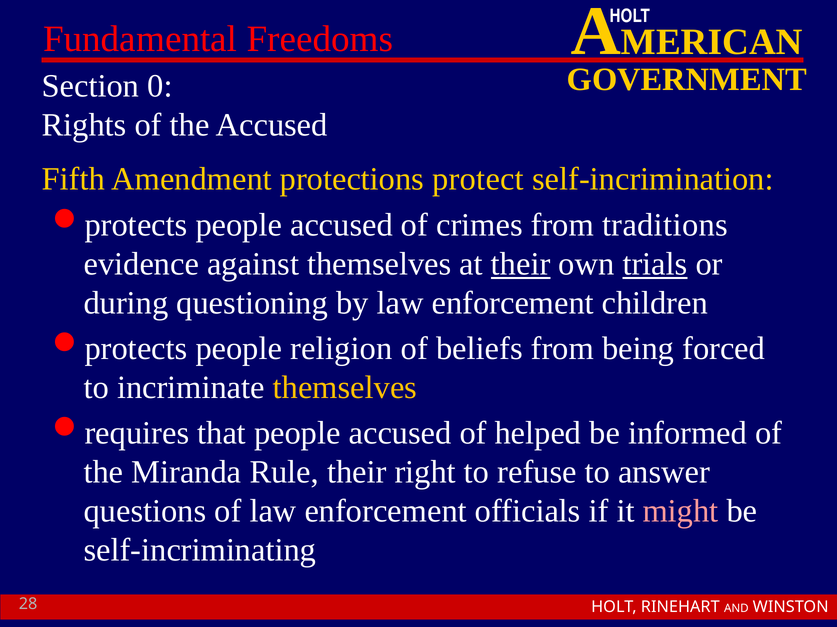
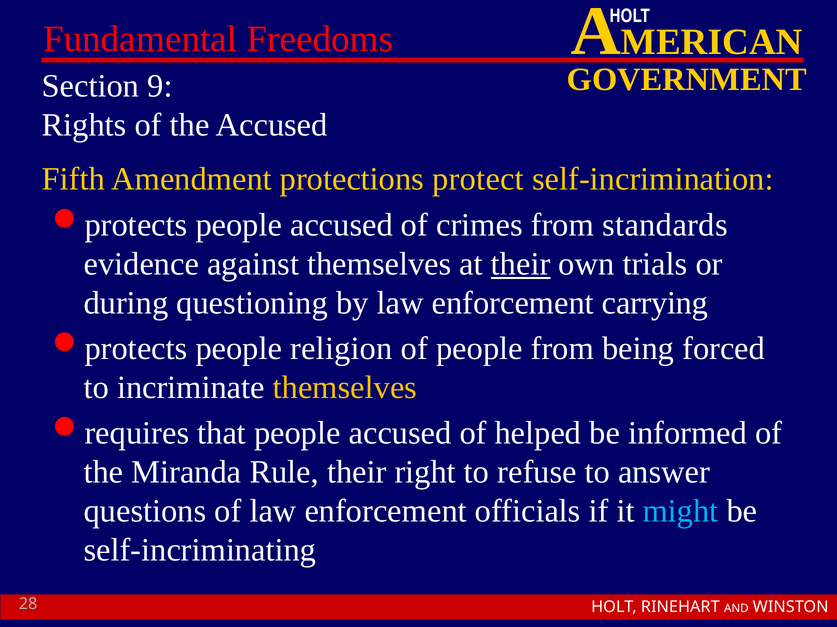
0: 0 -> 9 (160, 86)
traditions: traditions -> standards (665, 225)
trials underline: present -> none (655, 264)
children: children -> carrying (655, 303)
of beliefs: beliefs -> people (479, 349)
might colour: pink -> light blue (681, 512)
